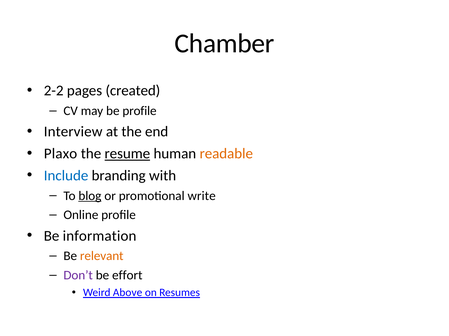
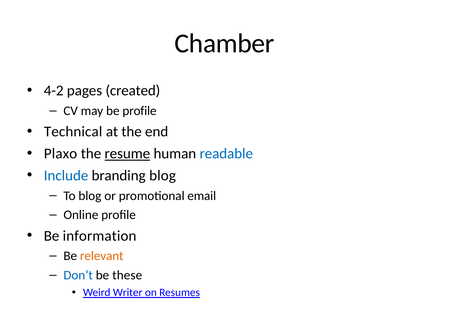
2-2: 2-2 -> 4-2 (54, 91)
Interview: Interview -> Technical (73, 132)
readable colour: orange -> blue (226, 154)
branding with: with -> blog (163, 176)
blog underline: present -> none (90, 196)
write: write -> email (202, 196)
Don’t colour: purple -> blue (78, 276)
effort: effort -> these (127, 276)
Above: Above -> Writer (128, 293)
